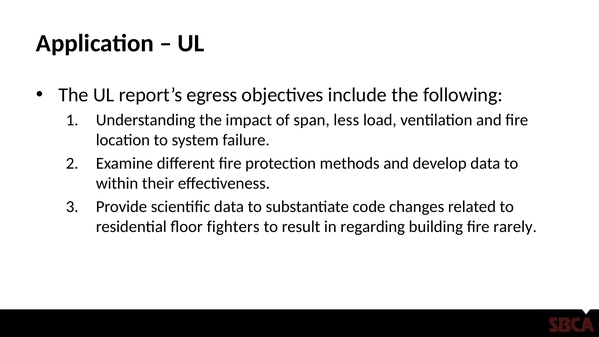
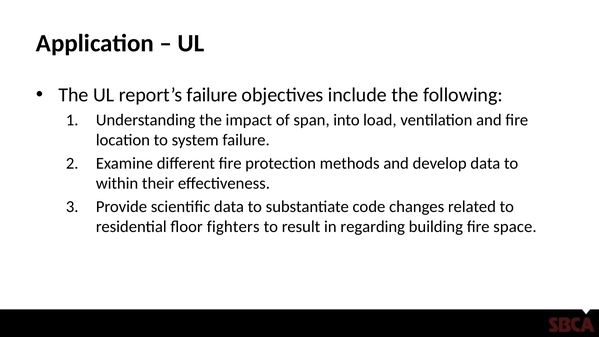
report’s egress: egress -> failure (212, 95)
less: less -> into (346, 120)
rarely: rarely -> space (515, 227)
